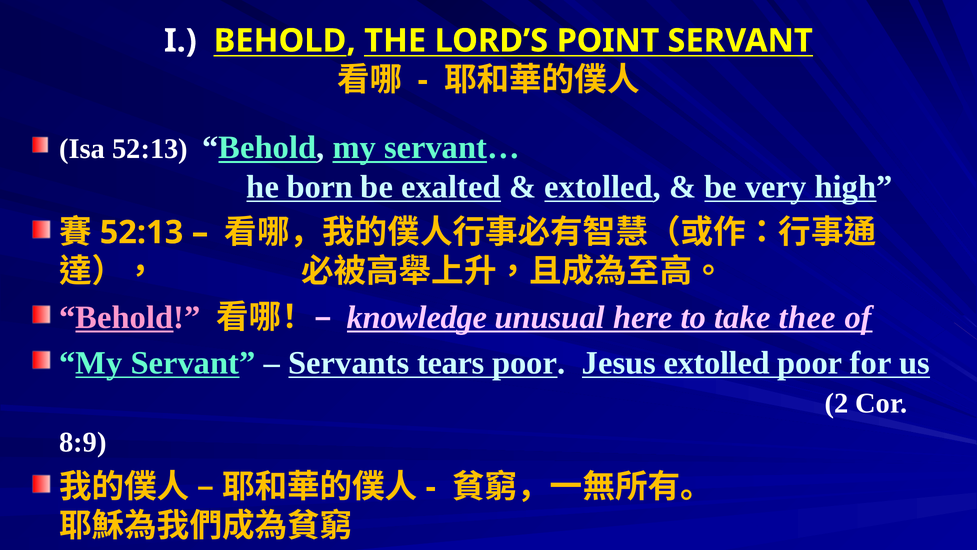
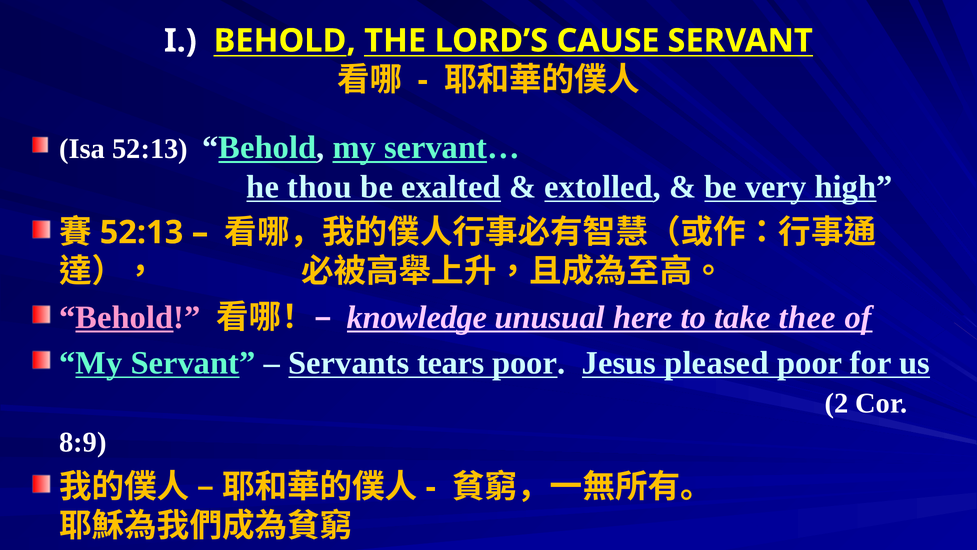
POINT: POINT -> CAUSE (608, 41)
born: born -> thou (320, 187)
Jesus extolled: extolled -> pleased (716, 363)
